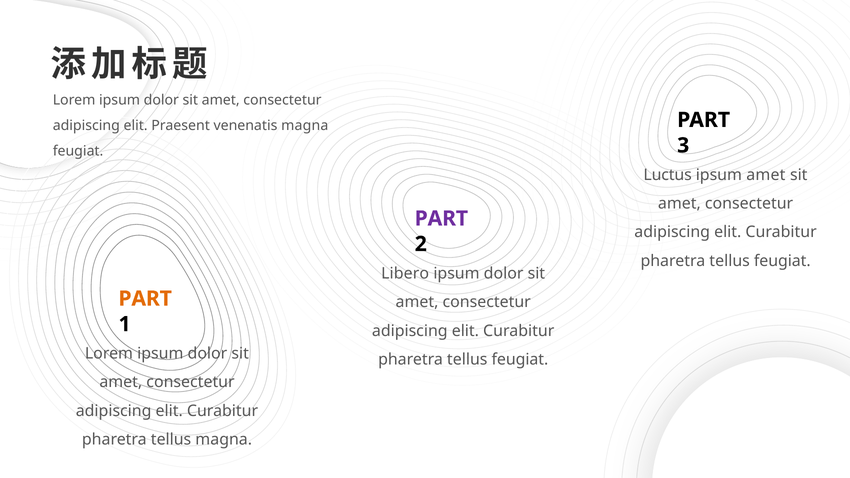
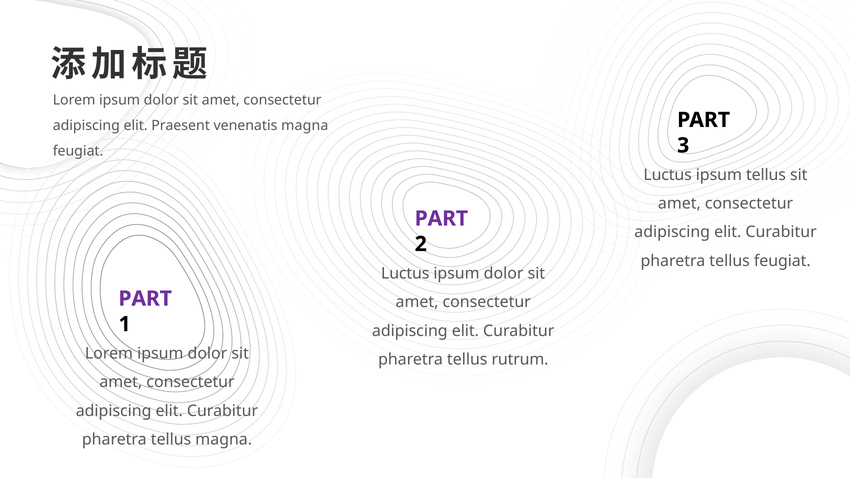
ipsum amet: amet -> tellus (766, 175)
Libero: Libero -> Luctus (405, 273)
PART colour: orange -> purple (145, 299)
feugiat: feugiat -> rutrum (520, 360)
